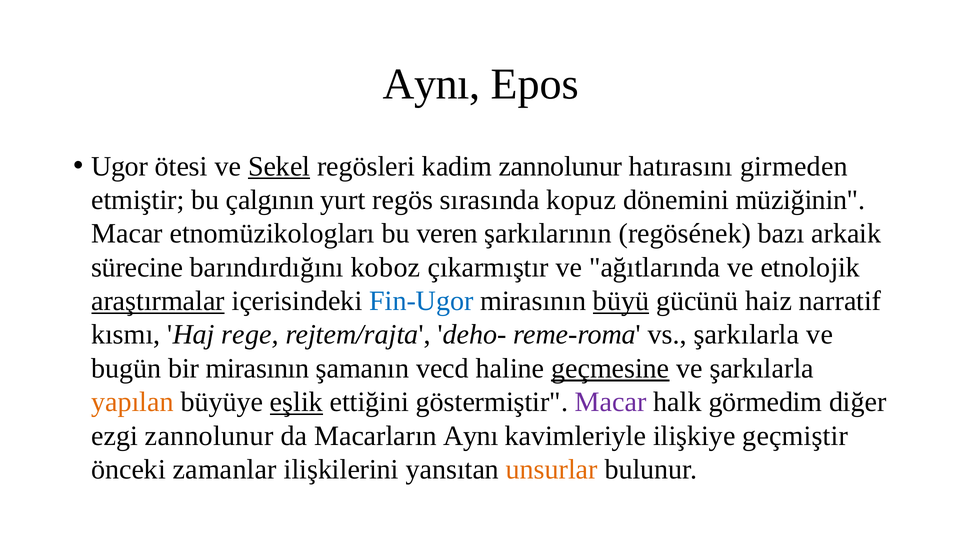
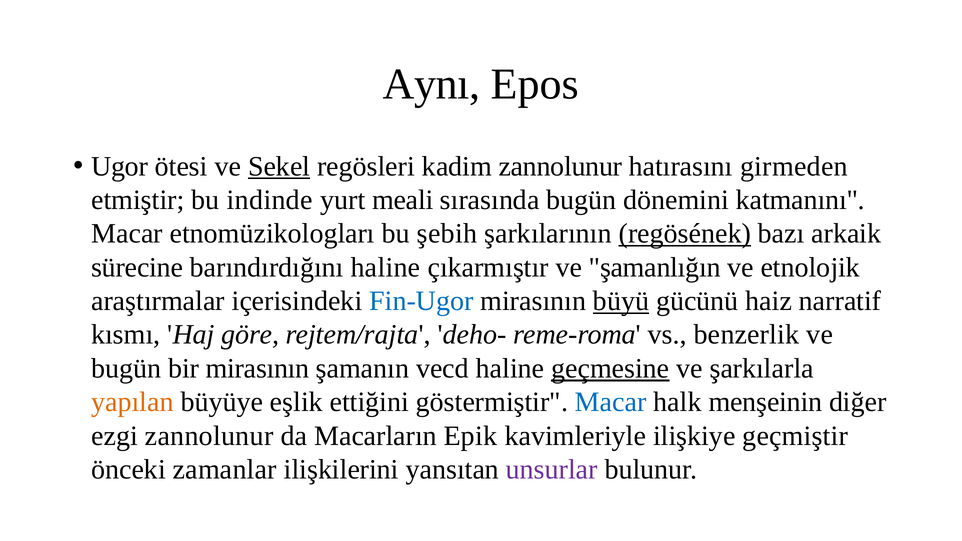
çalgının: çalgının -> indinde (270, 200)
regös: regös -> meali (403, 200)
sırasında kopuz: kopuz -> bugün (581, 200)
müziğinin: müziğinin -> katmanını (800, 200)
veren: veren -> şebih (447, 234)
regösének underline: none -> present (685, 234)
barındırdığını koboz: koboz -> haline (386, 267)
ağıtlarında: ağıtlarında -> şamanlığın (655, 267)
araştırmalar underline: present -> none (158, 301)
rege: rege -> göre (250, 335)
vs şarkılarla: şarkılarla -> benzerlik (747, 335)
eşlik underline: present -> none (296, 402)
Macar colour: purple -> blue (611, 402)
görmedim: görmedim -> menşeinin (765, 402)
Macarların Aynı: Aynı -> Epik (470, 436)
unsurlar colour: orange -> purple (552, 470)
